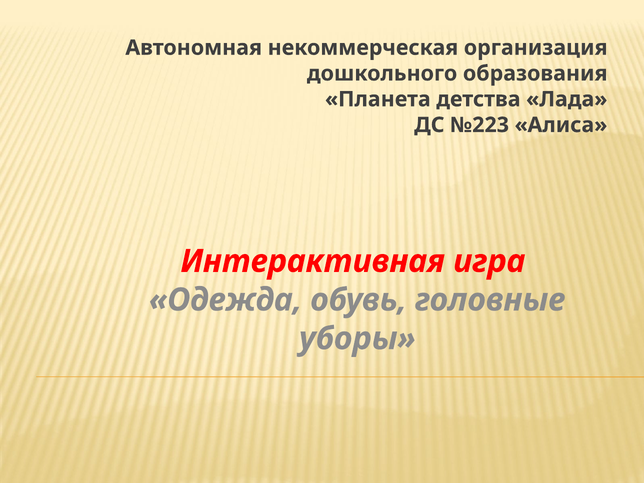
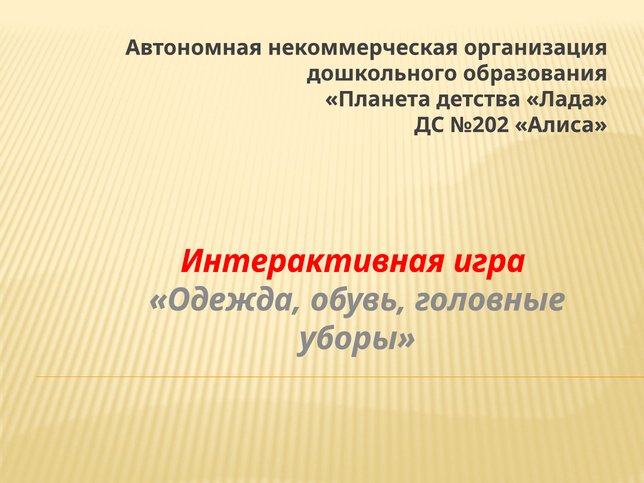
№223: №223 -> №202 (480, 125)
